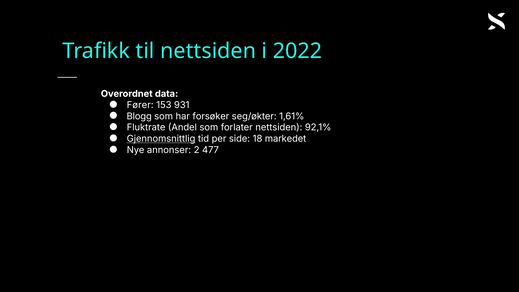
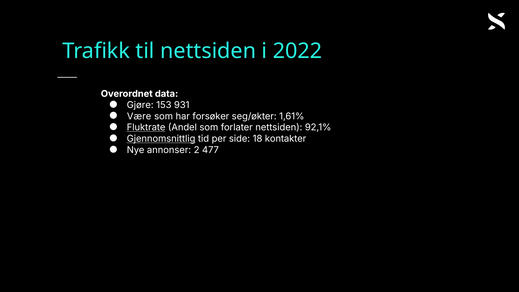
Fører: Fører -> Gjøre (140, 105)
Blogg: Blogg -> Være (139, 116)
Fluktrate underline: none -> present (146, 127)
markedet: markedet -> kontakter (286, 139)
